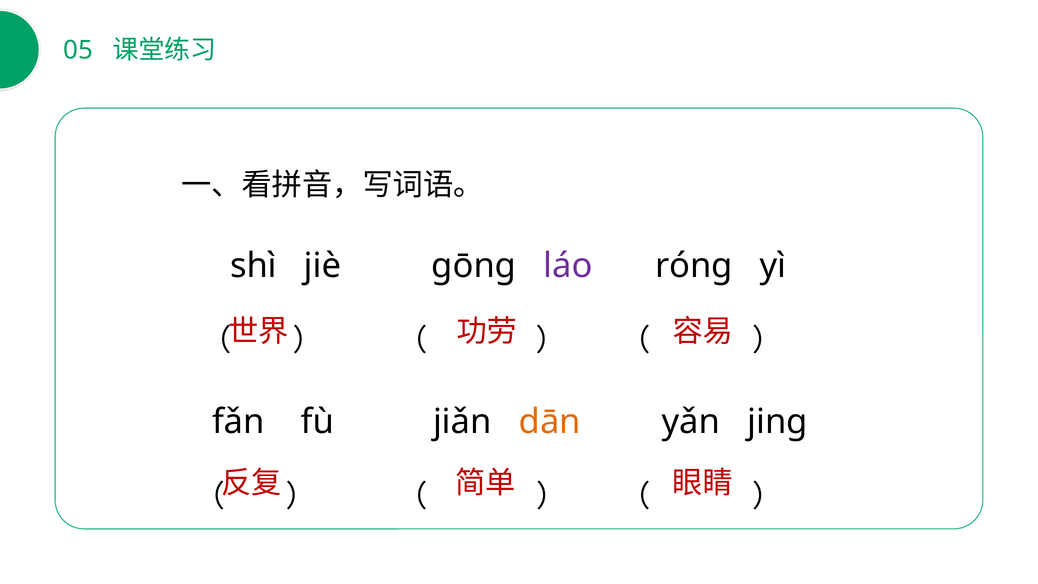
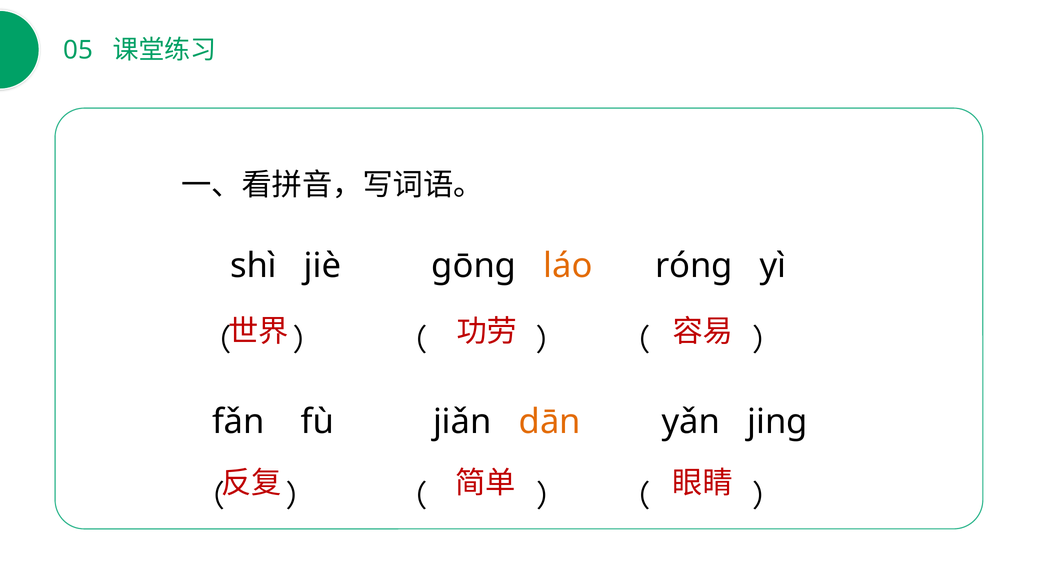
láo colour: purple -> orange (568, 266)
